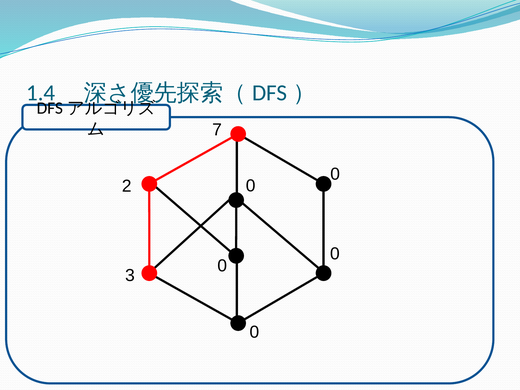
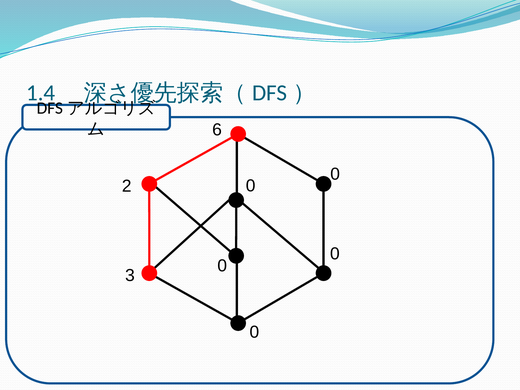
7: 7 -> 6 (217, 130)
